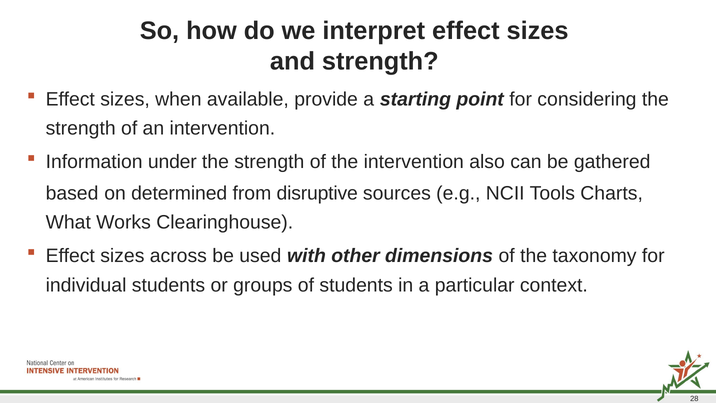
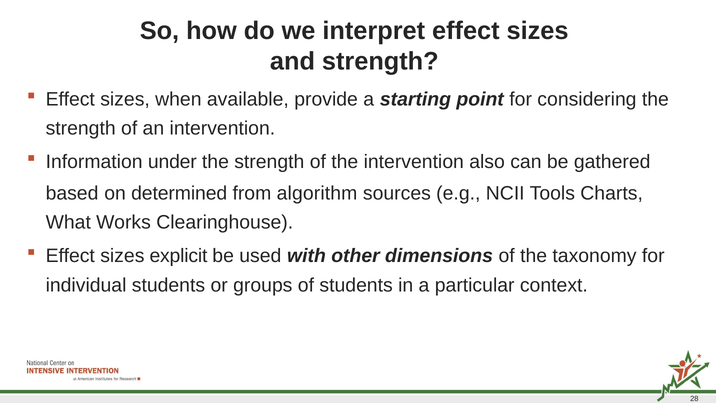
disruptive: disruptive -> algorithm (317, 193)
across: across -> explicit (178, 256)
